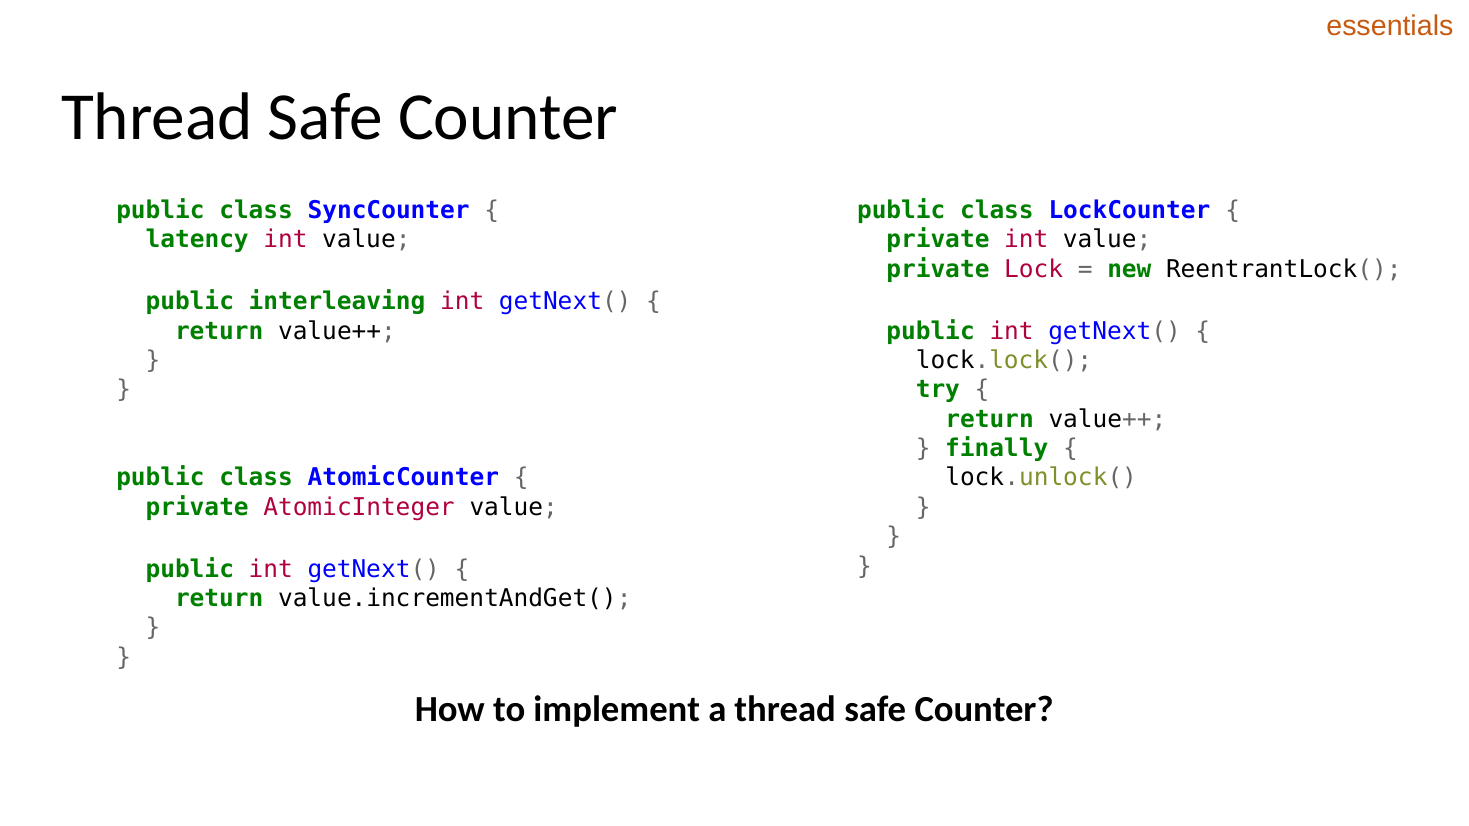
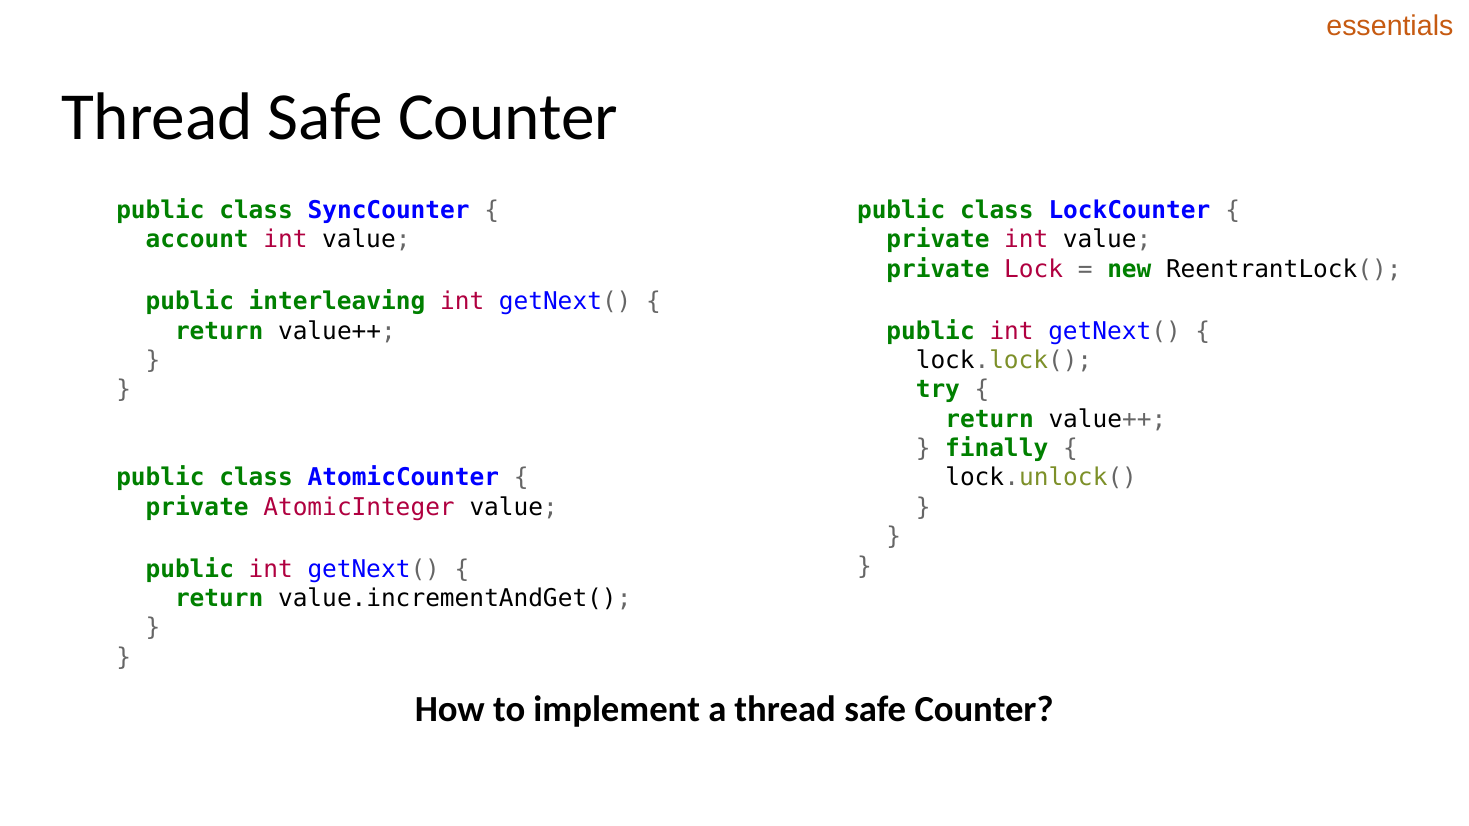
latency: latency -> account (197, 240)
